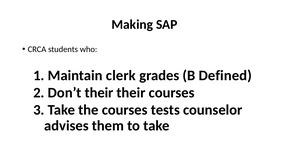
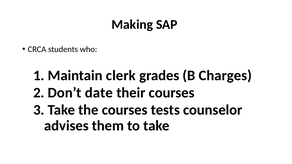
Defined: Defined -> Charges (225, 76)
Don’t their: their -> date (99, 93)
